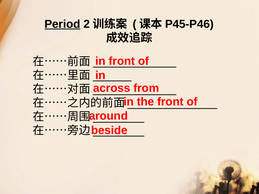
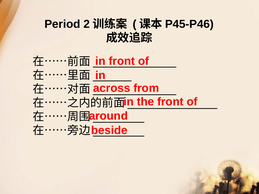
Period underline: present -> none (62, 24)
